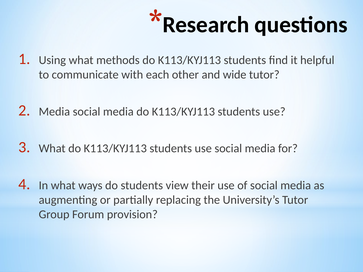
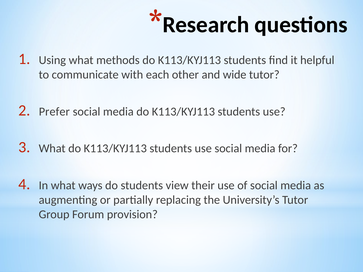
Media: Media -> Prefer (54, 112)
